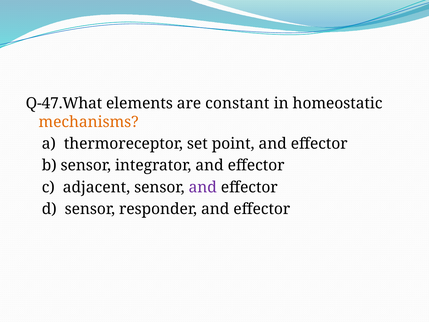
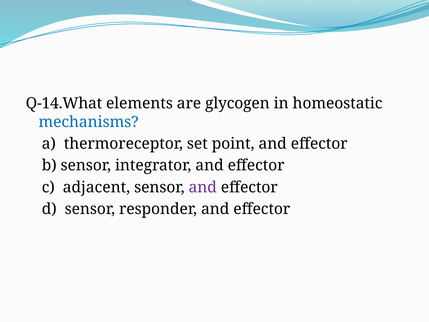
Q-47.What: Q-47.What -> Q-14.What (64, 103)
constant: constant -> glycogen (237, 103)
mechanisms colour: orange -> blue (89, 122)
